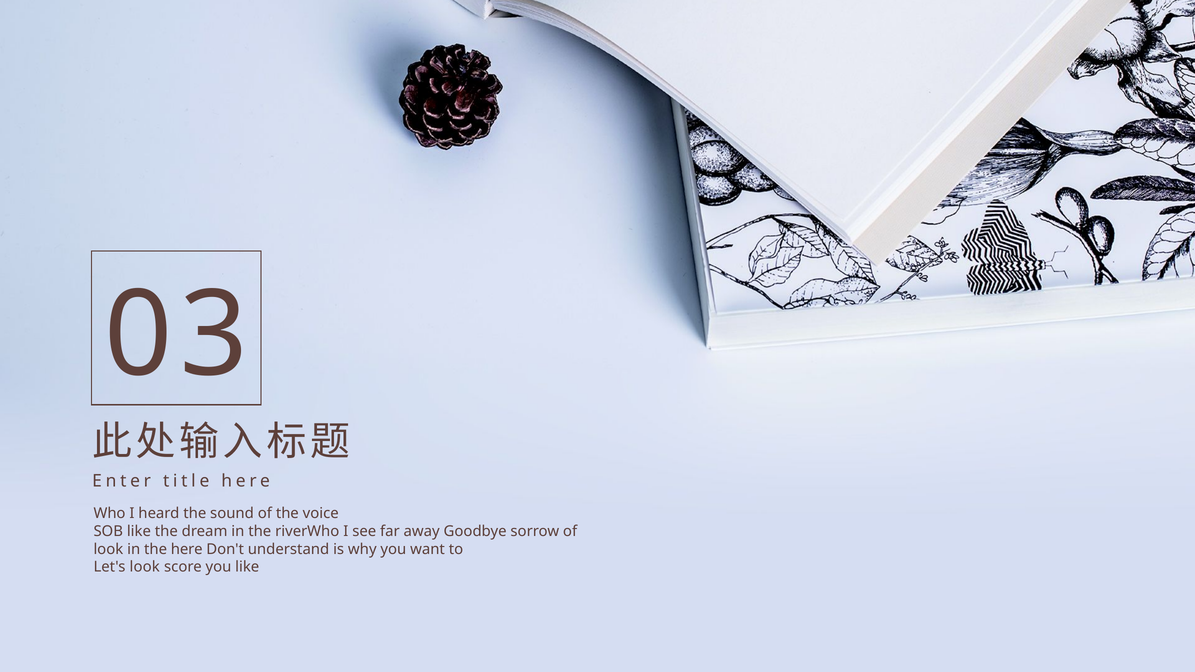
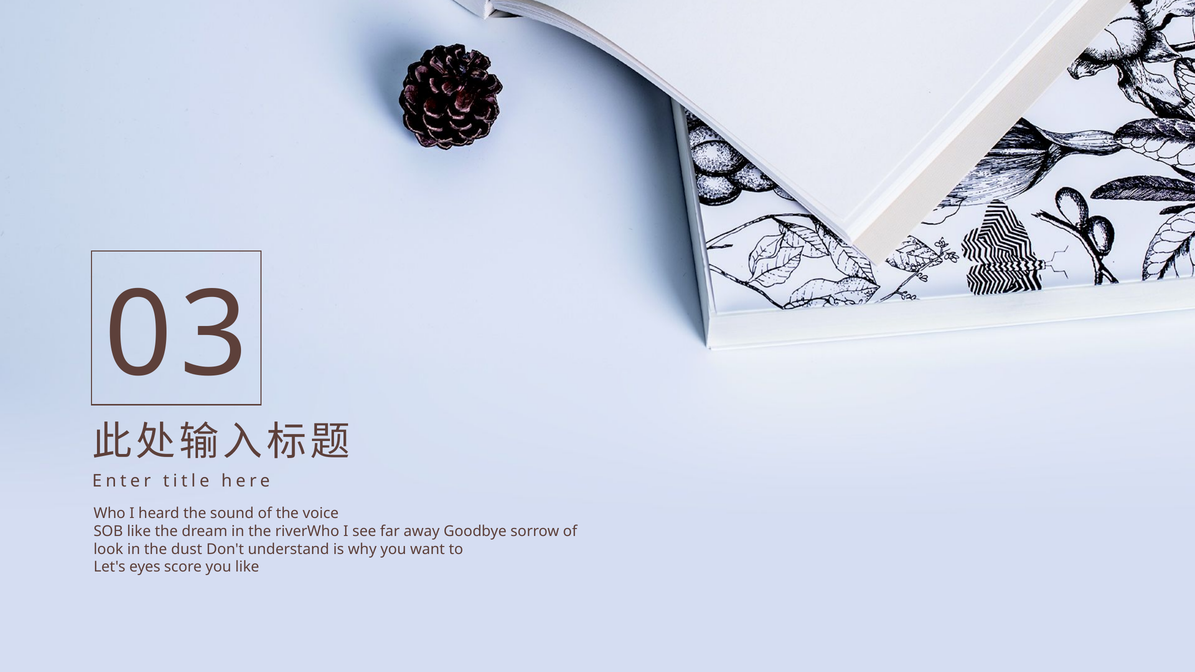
the here: here -> dust (187, 549)
Let's look: look -> eyes (145, 567)
